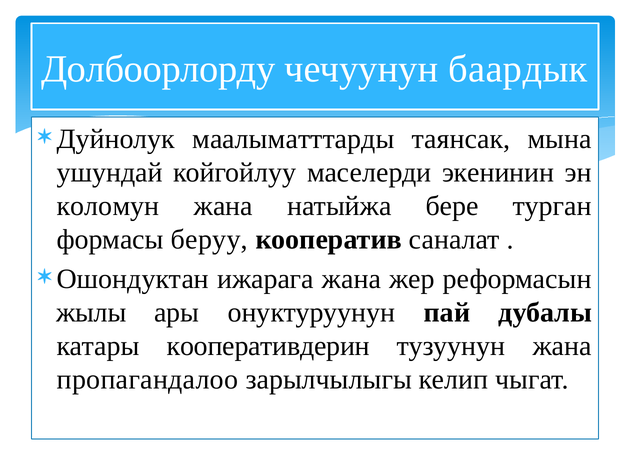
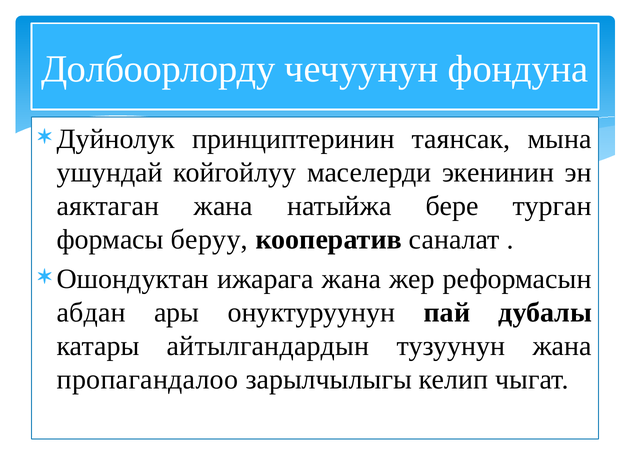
баардык: баардык -> фондуна (518, 69)
маалыматттарды: маалыматттарды -> принциптеринин (293, 139)
коломун: коломун -> аяктаган (108, 206)
жылы: жылы -> абдан (91, 313)
кооперативдерин: кооперативдерин -> айтылгандардын (268, 347)
